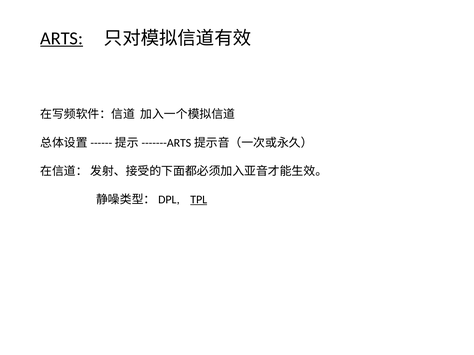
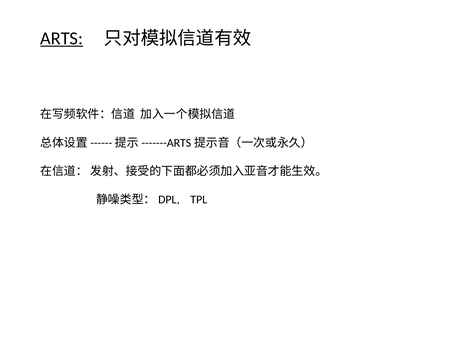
TPL underline: present -> none (199, 200)
